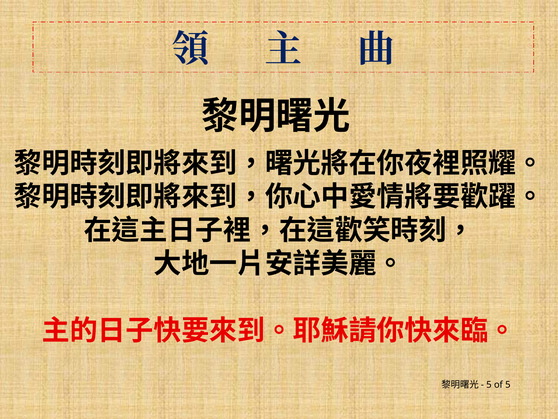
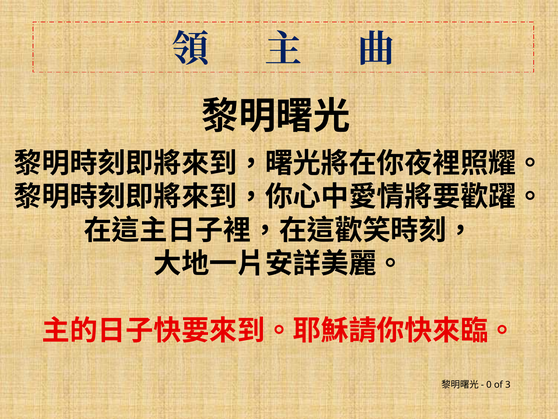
5: 5 -> 0 (489, 384)
of 5: 5 -> 3 (508, 384)
